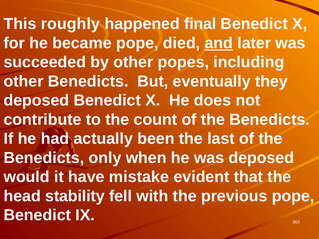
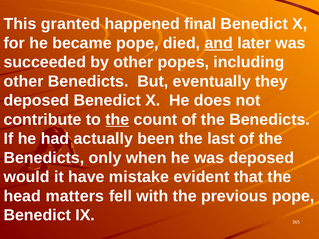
roughly: roughly -> granted (70, 24)
the underline: none -> present (117, 120)
stability: stability -> matters (75, 196)
